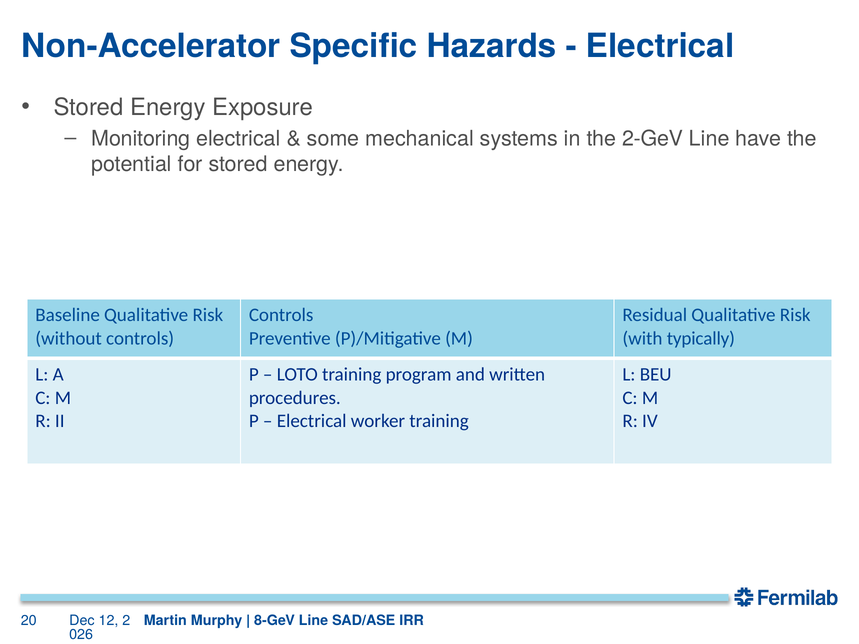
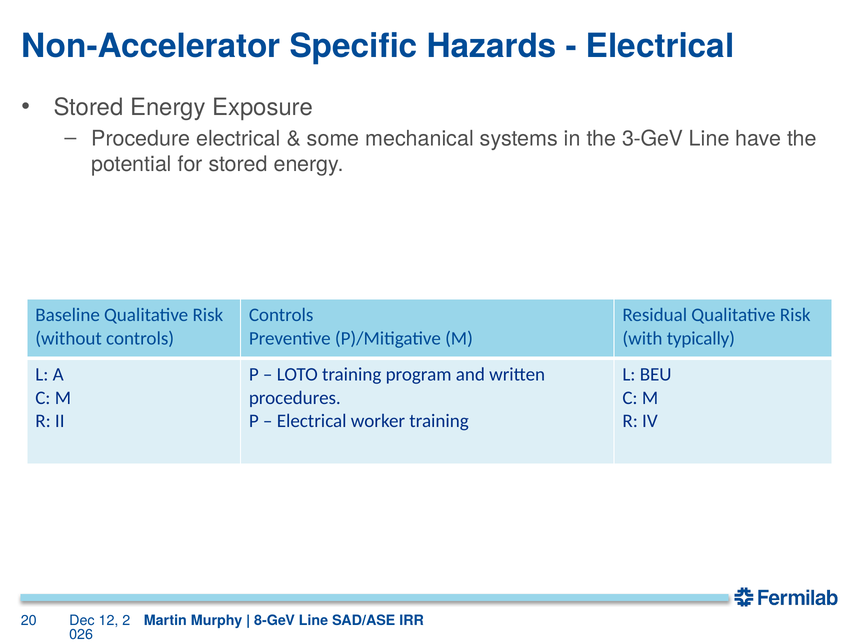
Monitoring: Monitoring -> Procedure (141, 139)
2-GeV: 2-GeV -> 3-GeV (653, 139)
